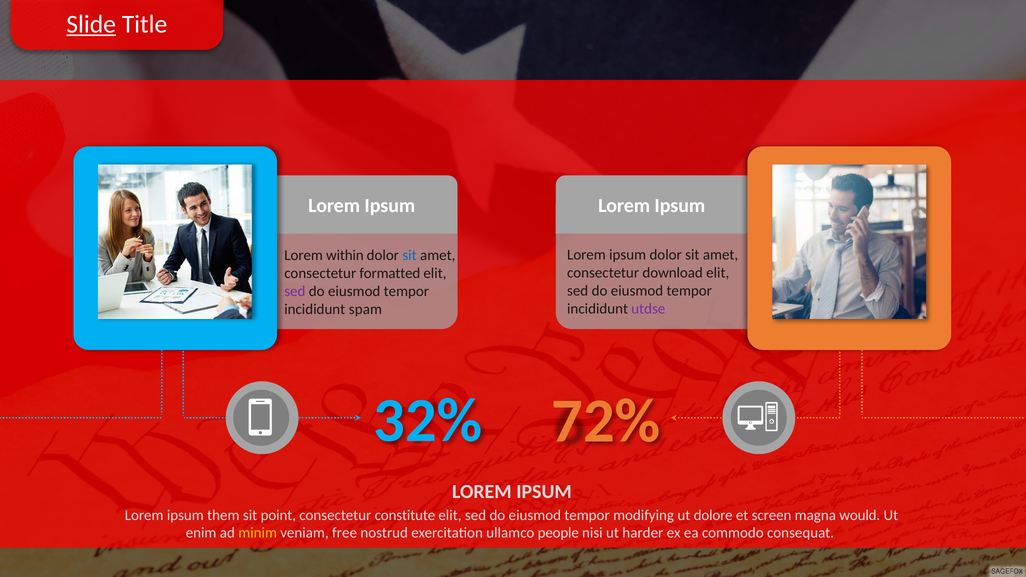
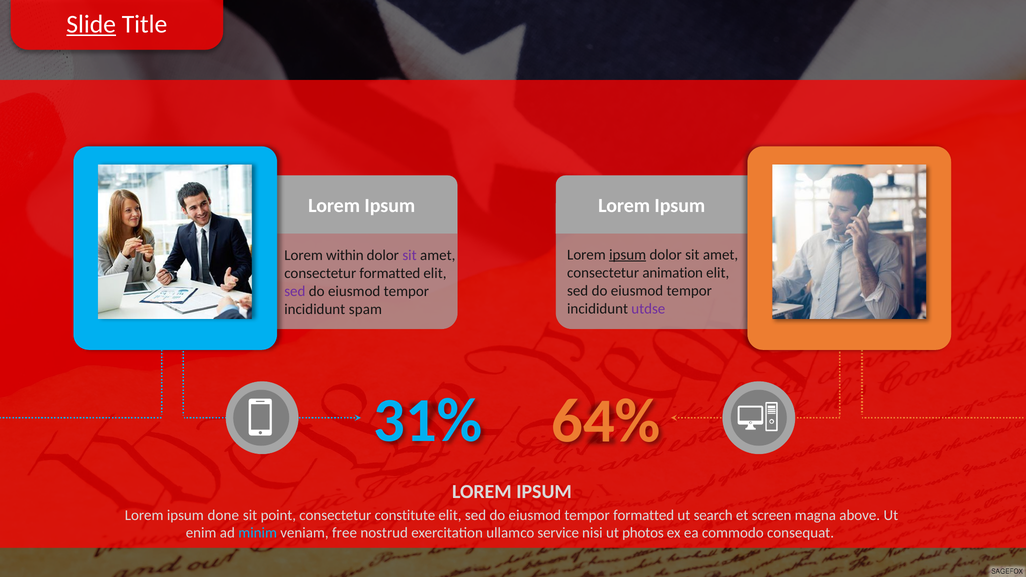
ipsum underline: none -> present (628, 255)
sit colour: blue -> purple (410, 256)
download: download -> animation (673, 273)
32%: 32% -> 31% (428, 421)
72%: 72% -> 64% (606, 421)
them: them -> done (223, 515)
tempor modifying: modifying -> formatted (644, 515)
dolore: dolore -> search (713, 515)
would: would -> above (860, 515)
minim colour: yellow -> light blue (258, 533)
people: people -> service (558, 533)
harder: harder -> photos (643, 533)
